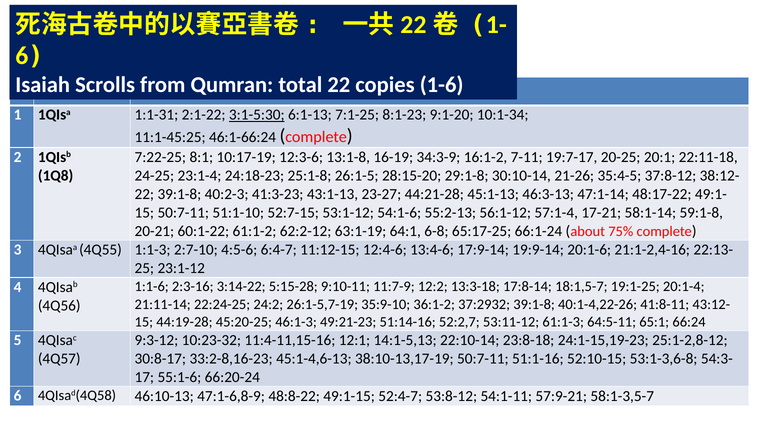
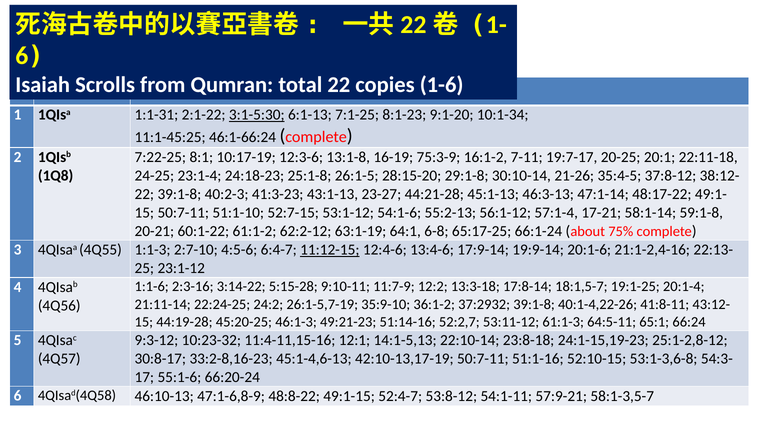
34:3-9: 34:3-9 -> 75:3-9 (438, 157)
11:12-15 underline: none -> present (330, 250)
38:10-13,17-19: 38:10-13,17-19 -> 42:10-13,17-19 (404, 359)
